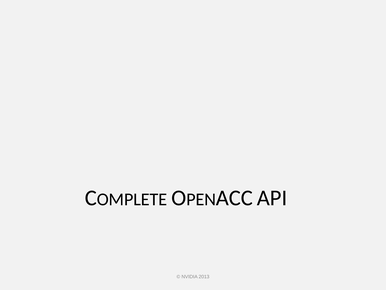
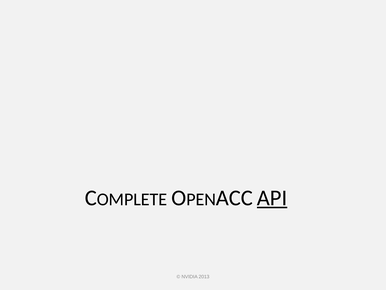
API underline: none -> present (272, 197)
